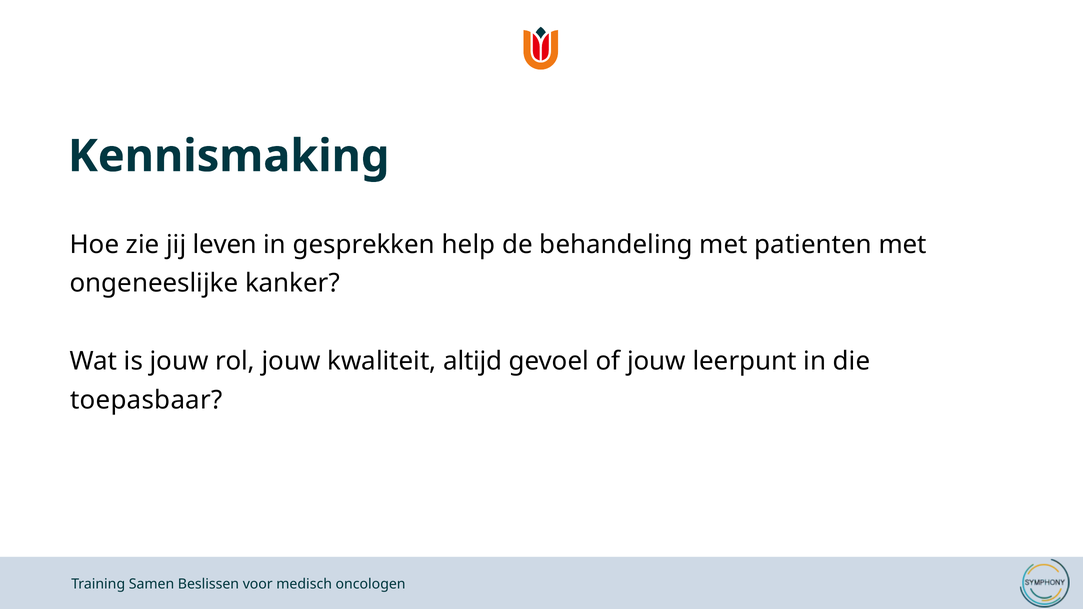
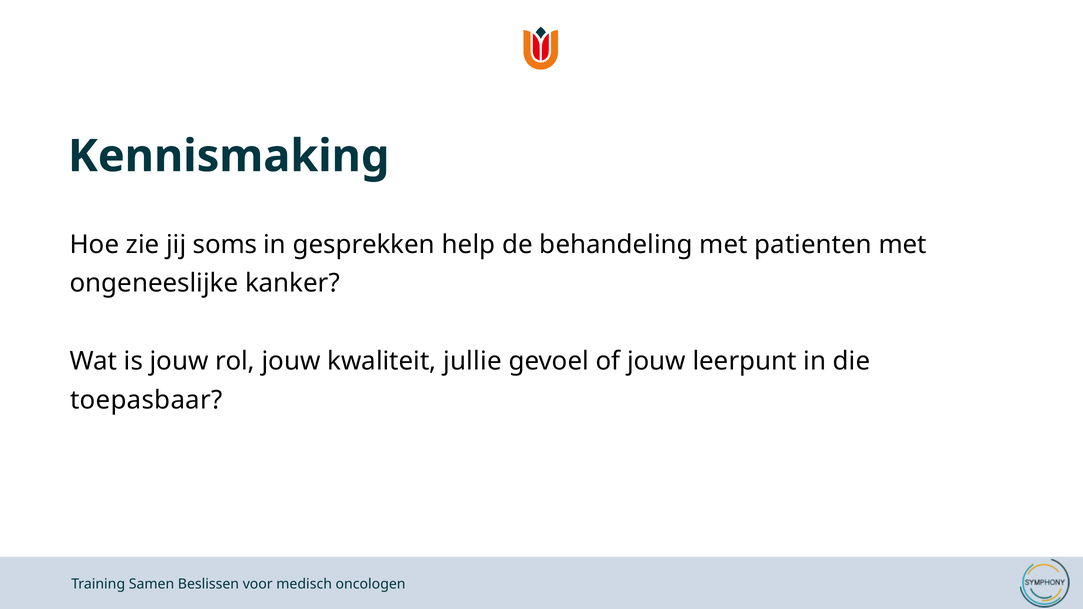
leven: leven -> soms (225, 245)
altijd: altijd -> jullie (472, 361)
